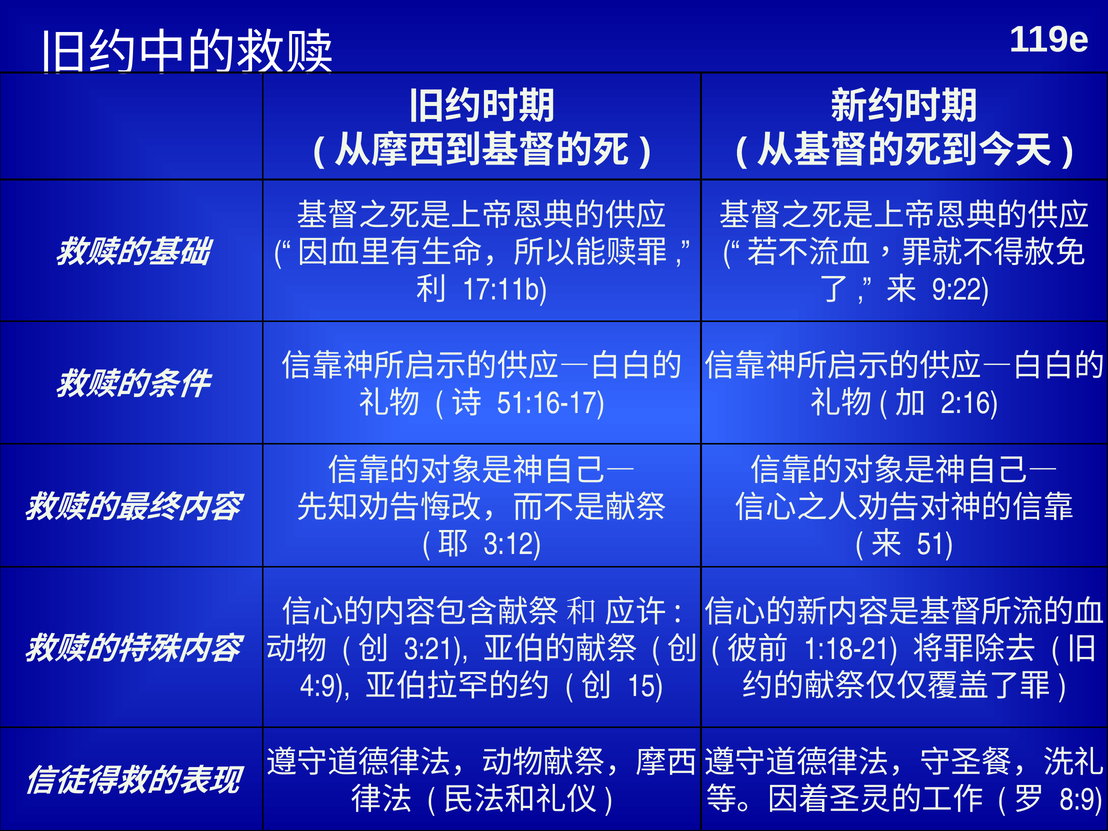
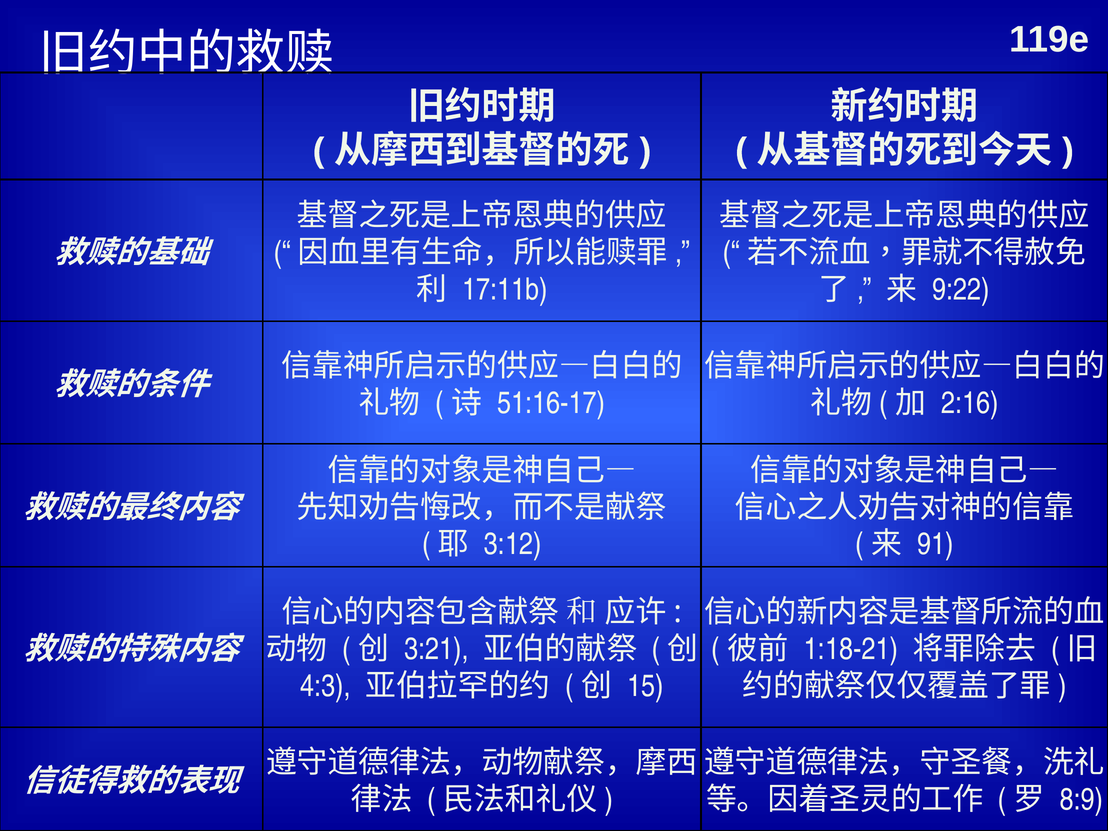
51: 51 -> 91 (935, 544)
4:9: 4:9 -> 4:3 (326, 686)
